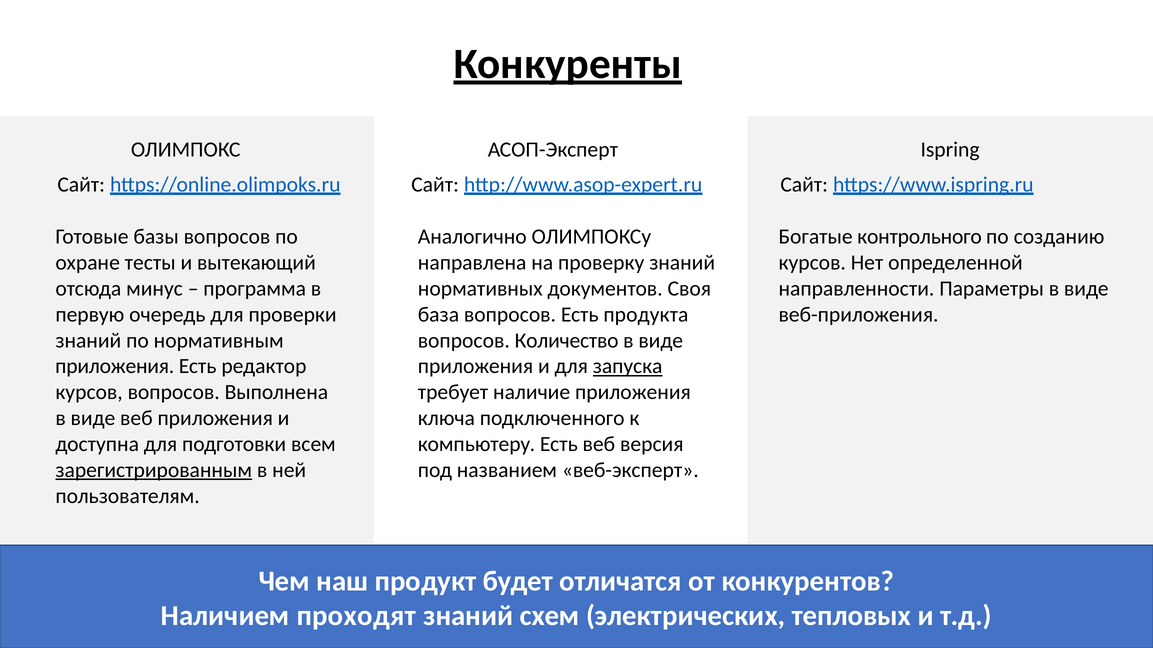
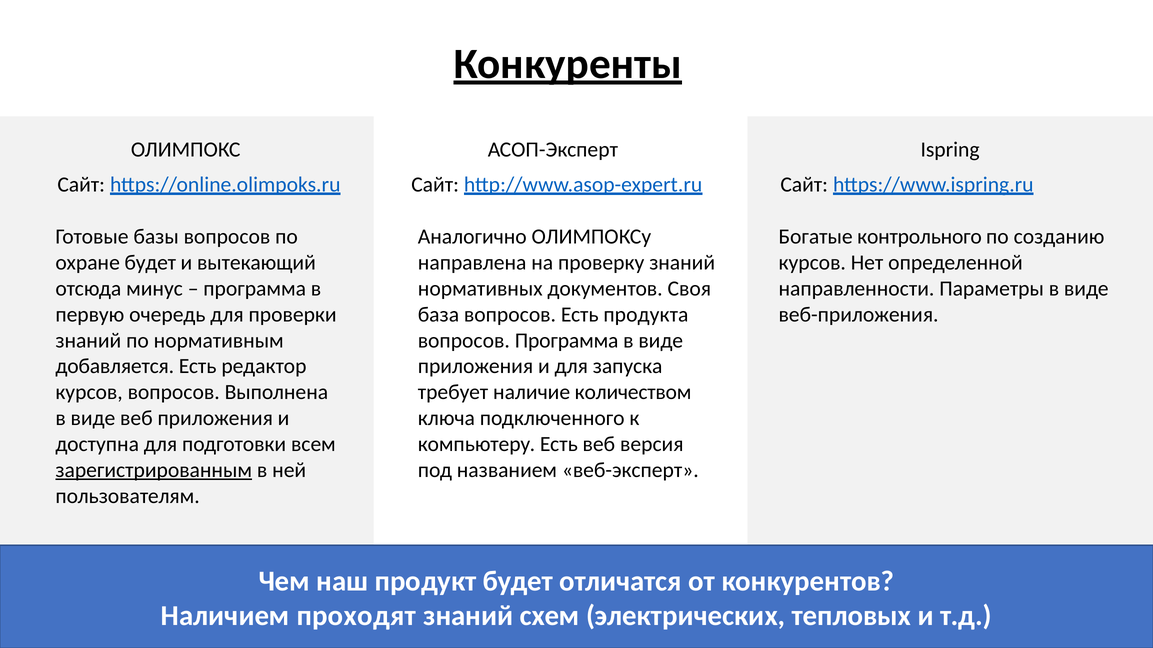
охране тесты: тесты -> будет (150, 263)
вопросов Количество: Количество -> Программа (567, 341)
приложения: приложения -> добавляется (115, 367)
запуска underline: present -> none (628, 367)
наличие приложения: приложения -> количеством (633, 393)
